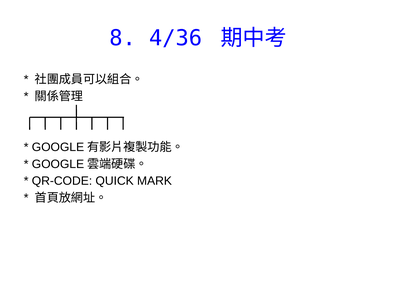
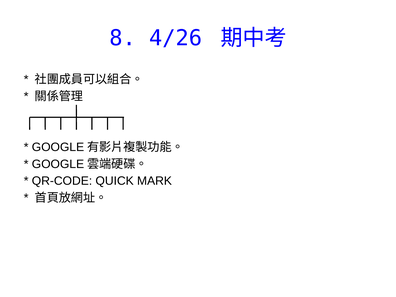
4/36: 4/36 -> 4/26 (176, 38)
